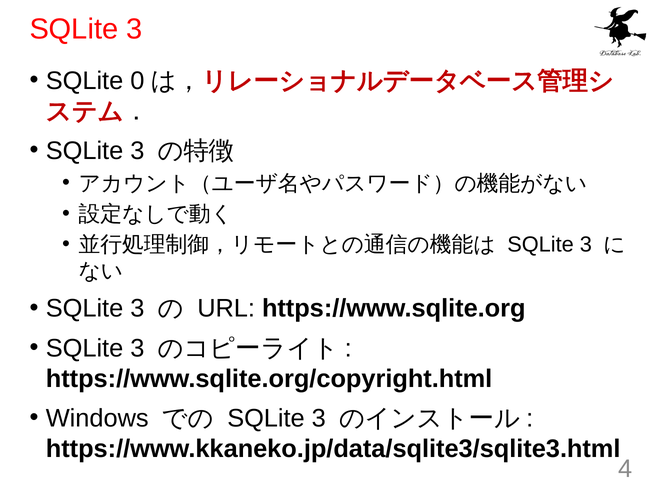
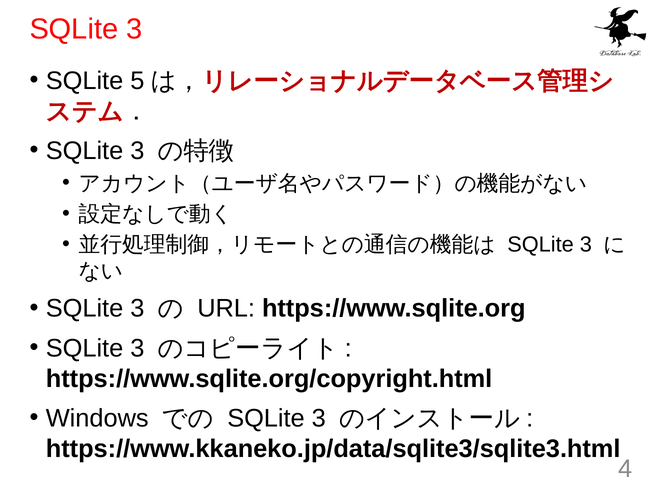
0: 0 -> 5 (137, 81)
